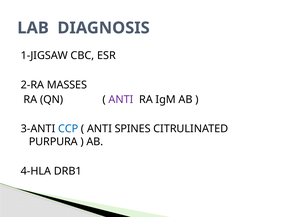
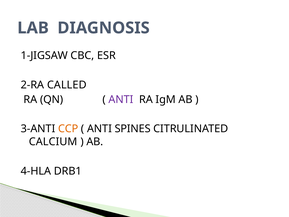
MASSES: MASSES -> CALLED (67, 85)
CCP colour: blue -> orange (68, 129)
PURPURA: PURPURA -> CALCIUM (53, 142)
